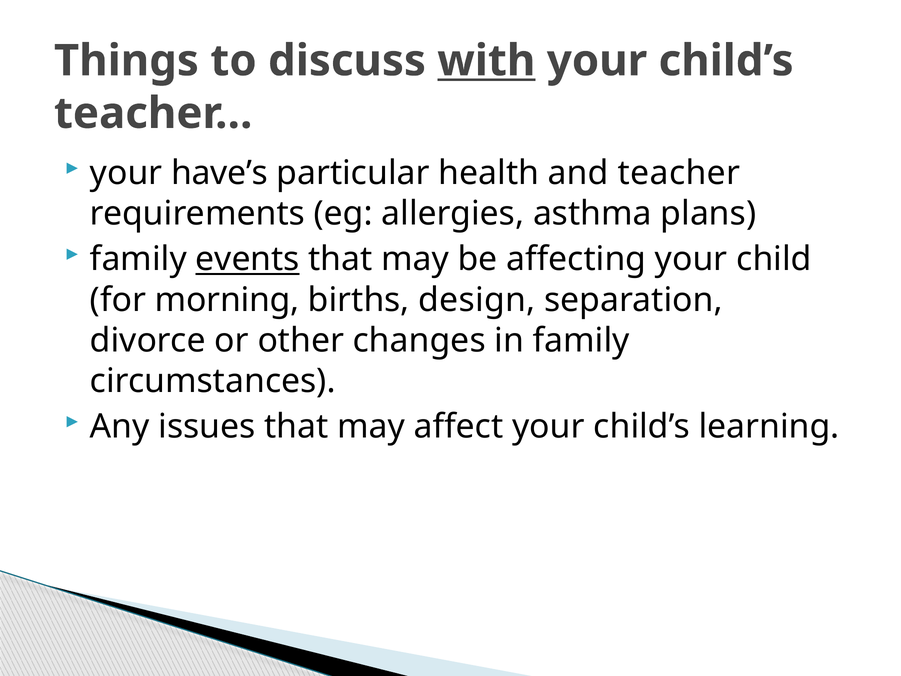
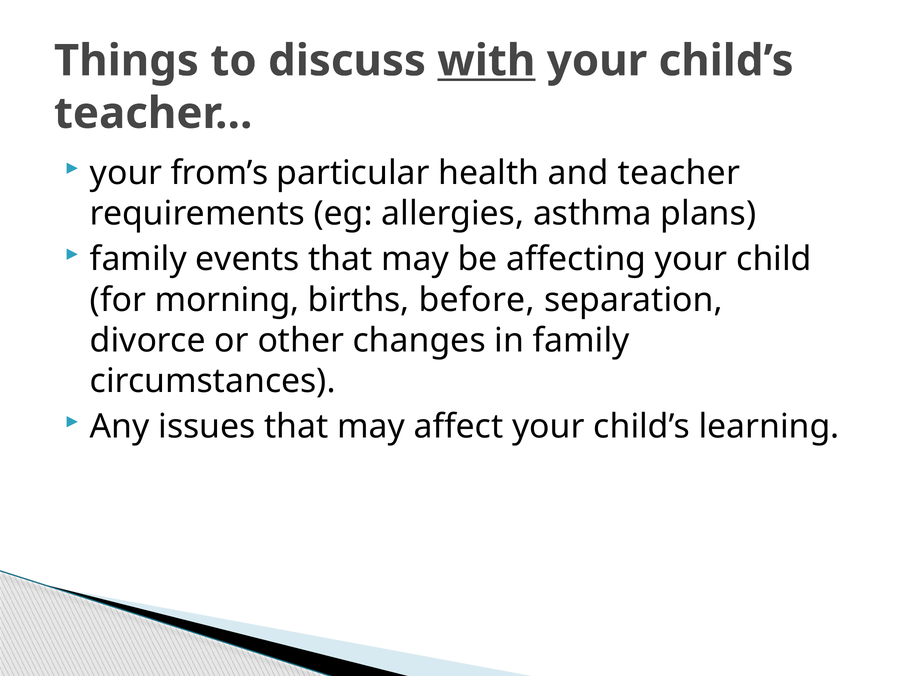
have’s: have’s -> from’s (220, 173)
events underline: present -> none (247, 259)
design: design -> before (477, 300)
